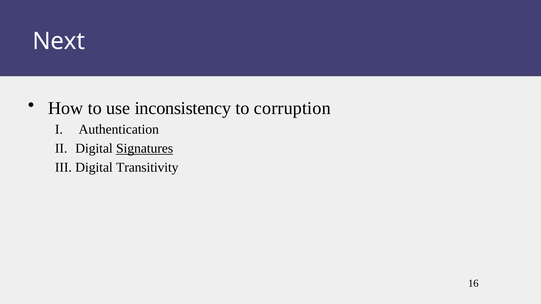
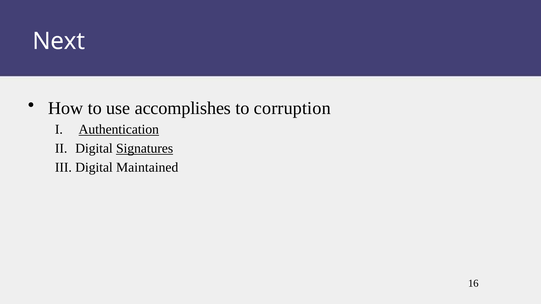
inconsistency: inconsistency -> accomplishes (183, 108)
Authentication underline: none -> present (119, 130)
Transitivity: Transitivity -> Maintained (147, 168)
